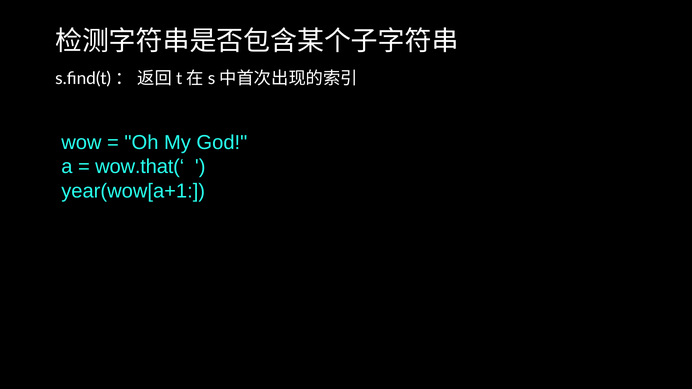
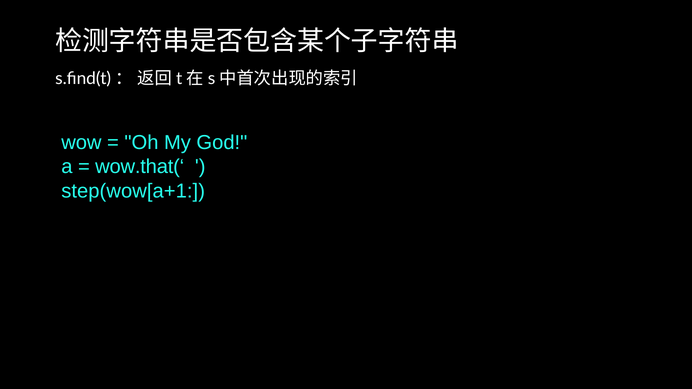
year(wow[a+1: year(wow[a+1 -> step(wow[a+1 (133, 191)
